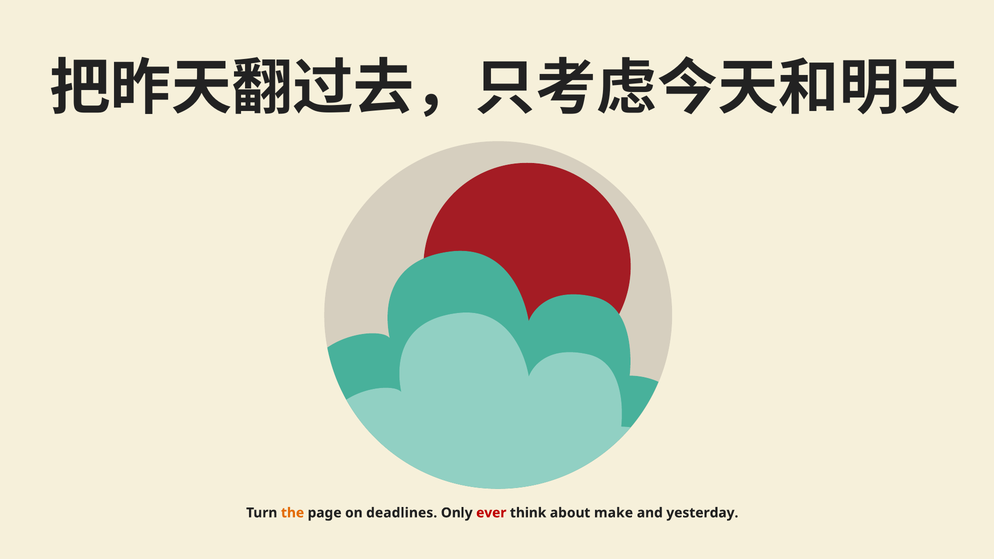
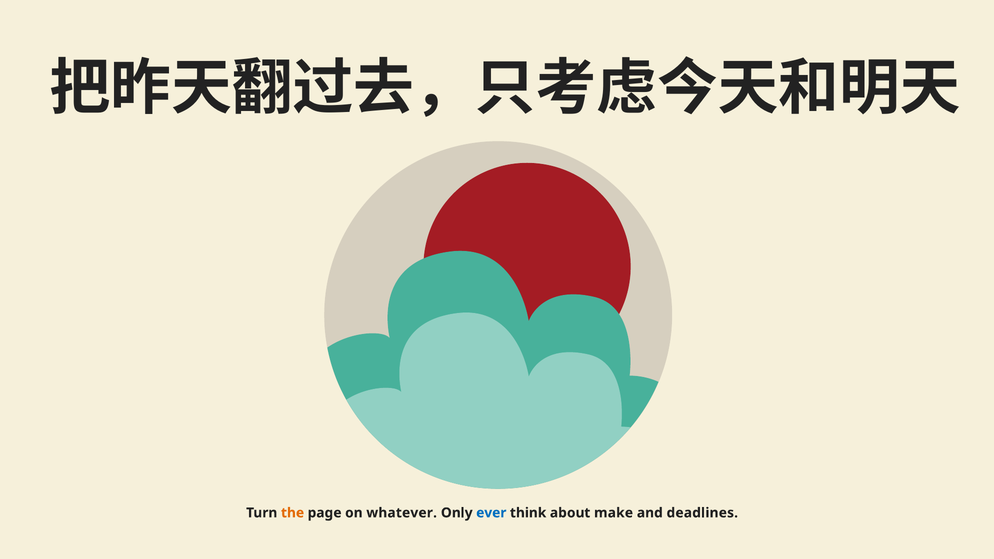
deadlines: deadlines -> whatever (402, 513)
ever colour: red -> blue (491, 513)
yesterday: yesterday -> deadlines (702, 513)
